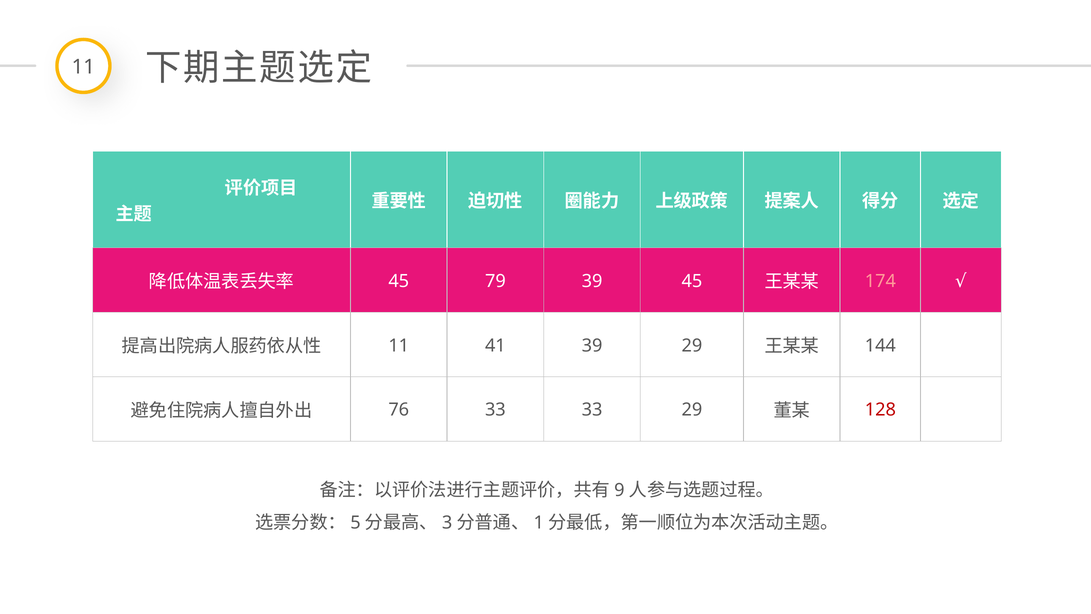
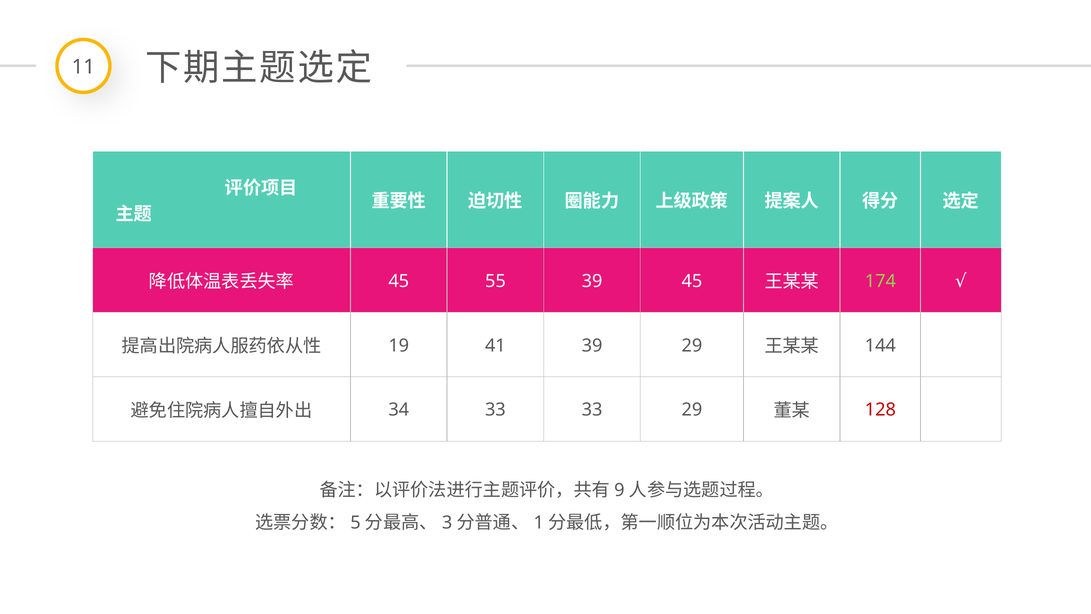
79: 79 -> 55 (495, 281)
174 colour: pink -> light green (880, 281)
11: 11 -> 19 (399, 345)
76: 76 -> 34 (399, 410)
